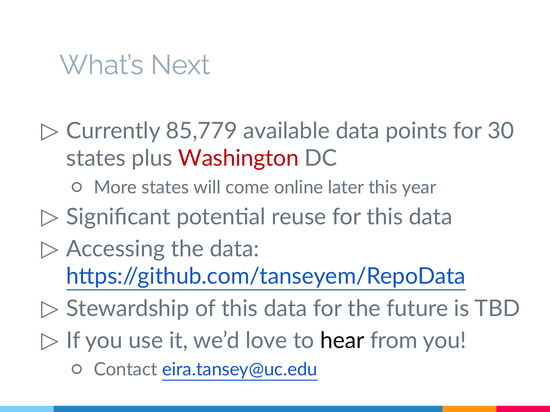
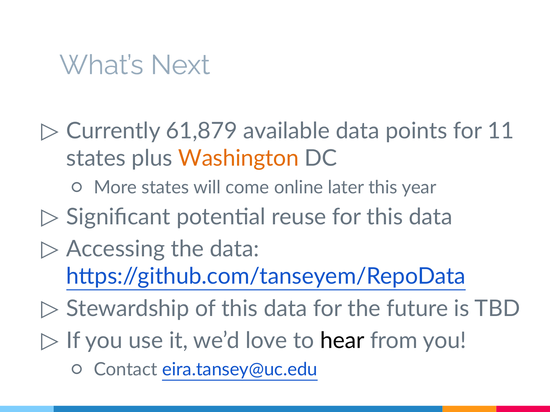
85,779: 85,779 -> 61,879 (202, 131)
30: 30 -> 11 (501, 131)
Washington colour: red -> orange (239, 159)
